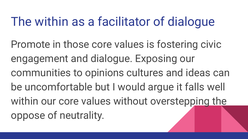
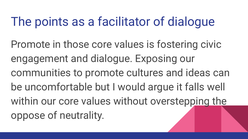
The within: within -> points (52, 22)
to opinions: opinions -> promote (105, 73)
